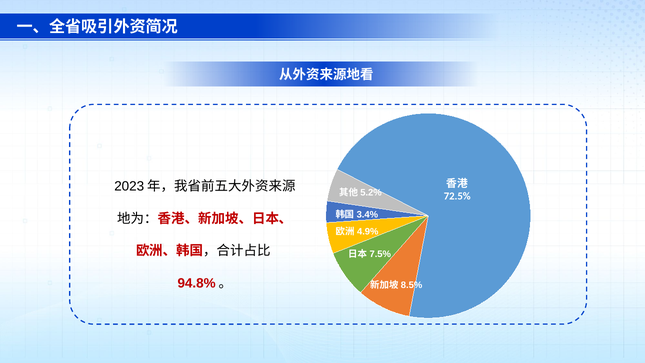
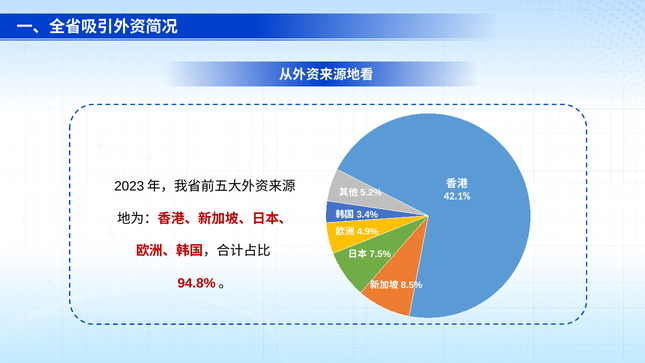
72.5%: 72.5% -> 42.1% (457, 196)
